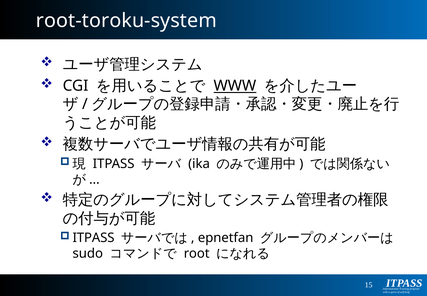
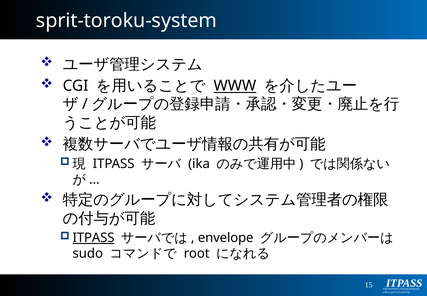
root-toroku-system: root-toroku-system -> sprit-toroku-system (126, 21)
ITPASS underline: none -> present (94, 238)
epnetfan: epnetfan -> envelope (226, 238)
